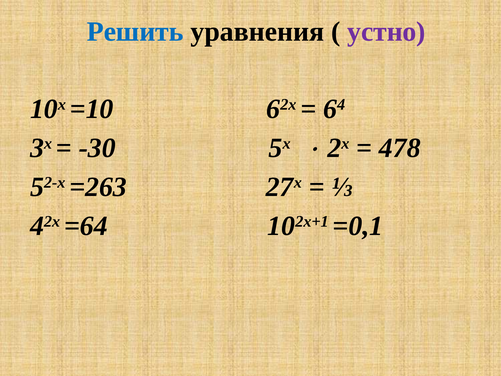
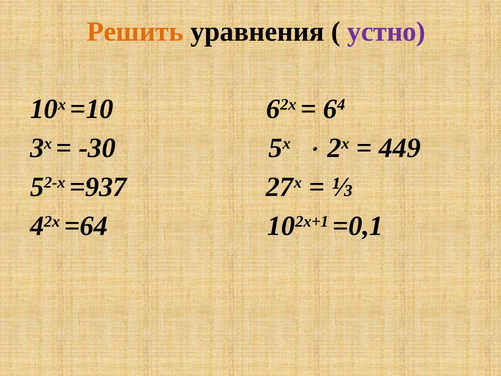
Решить colour: blue -> orange (135, 32)
478: 478 -> 449 (400, 148)
=263: =263 -> =937 (98, 187)
